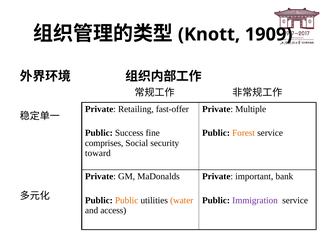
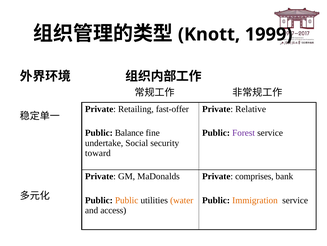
1909: 1909 -> 1999 (269, 34)
Multiple: Multiple -> Relative (251, 109)
Success: Success -> Balance (129, 133)
Forest colour: orange -> purple (244, 133)
comprises: comprises -> undertake (104, 143)
important: important -> comprises (254, 176)
Immigration colour: purple -> orange (255, 200)
